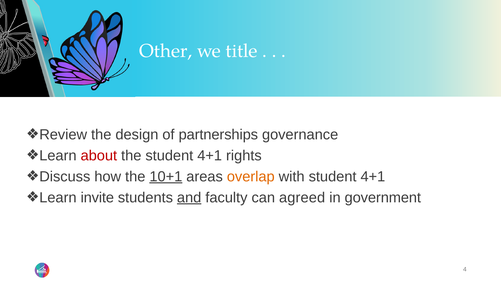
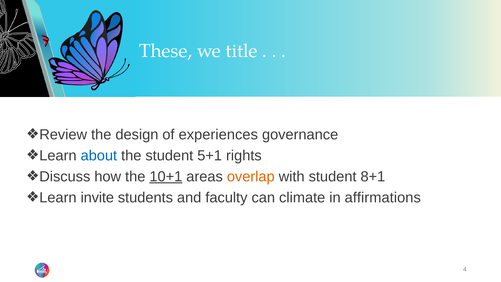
Other: Other -> These (166, 51)
partnerships: partnerships -> experiences (218, 134)
about colour: red -> blue (99, 155)
the student 4+1: 4+1 -> 5+1 (210, 155)
with student 4+1: 4+1 -> 8+1 (373, 176)
and underline: present -> none (189, 197)
agreed: agreed -> climate (302, 197)
government: government -> affirmations (383, 197)
